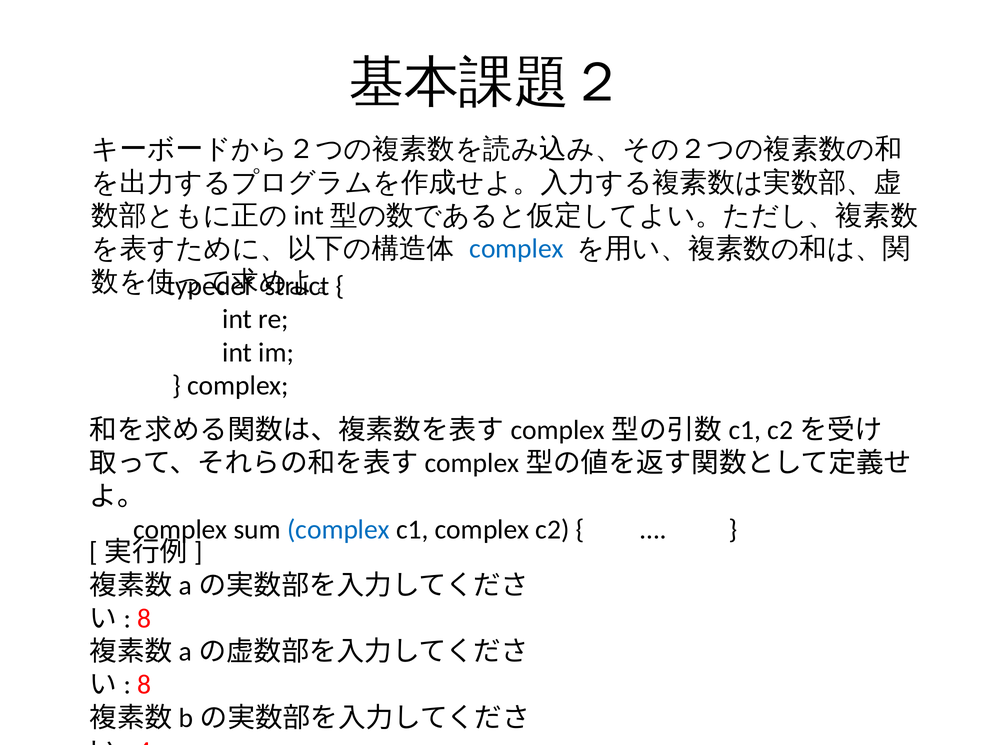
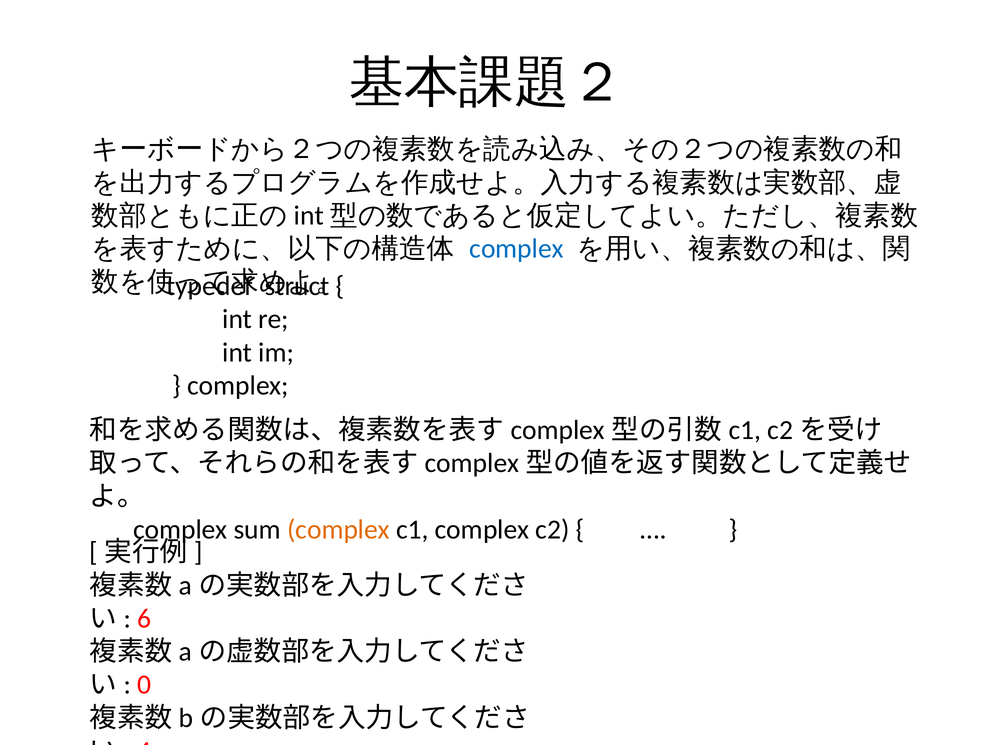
complex colour: blue -> orange (338, 529)
8: 8 -> 6 (144, 618)
8: 8 -> 0 (144, 685)
